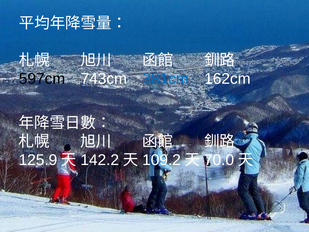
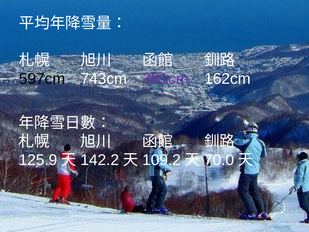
381cm colour: blue -> purple (166, 79)
